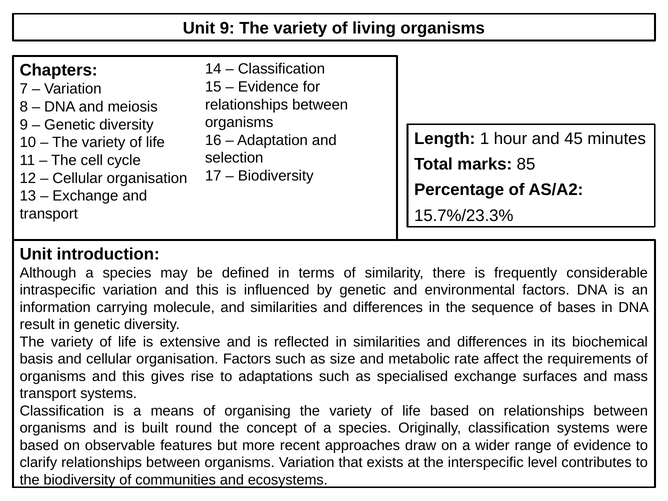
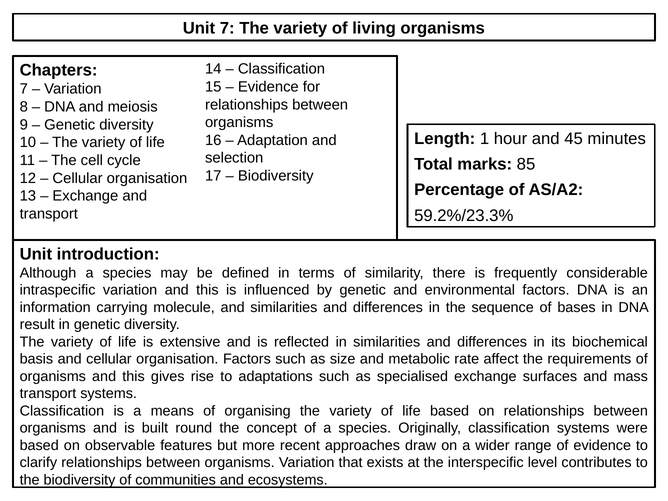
Unit 9: 9 -> 7 (227, 28)
15.7%/23.3%: 15.7%/23.3% -> 59.2%/23.3% (464, 216)
